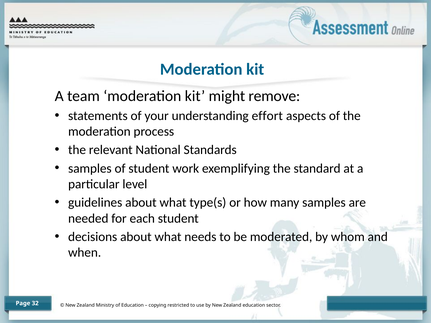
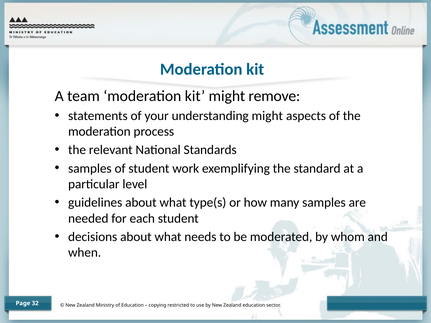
understanding effort: effort -> might (267, 116)
